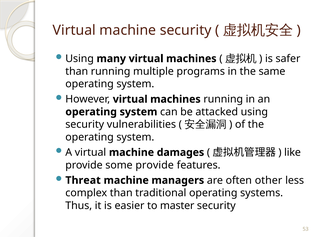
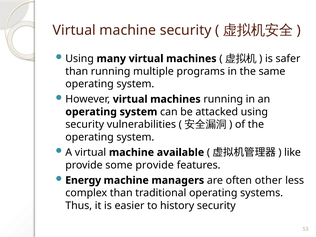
damages: damages -> available (180, 152)
Threat: Threat -> Energy (83, 180)
master: master -> history (177, 206)
